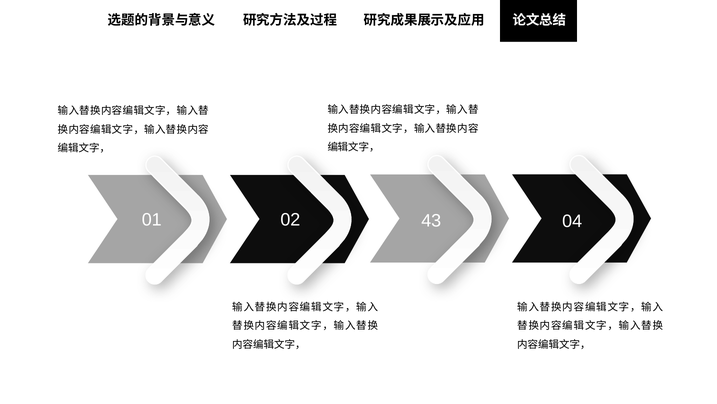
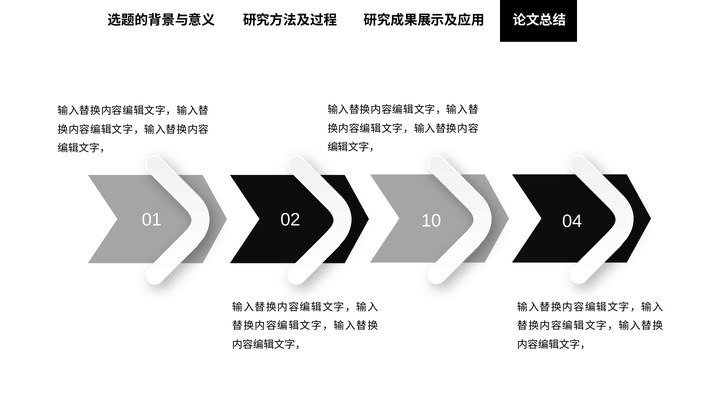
43: 43 -> 10 (431, 220)
